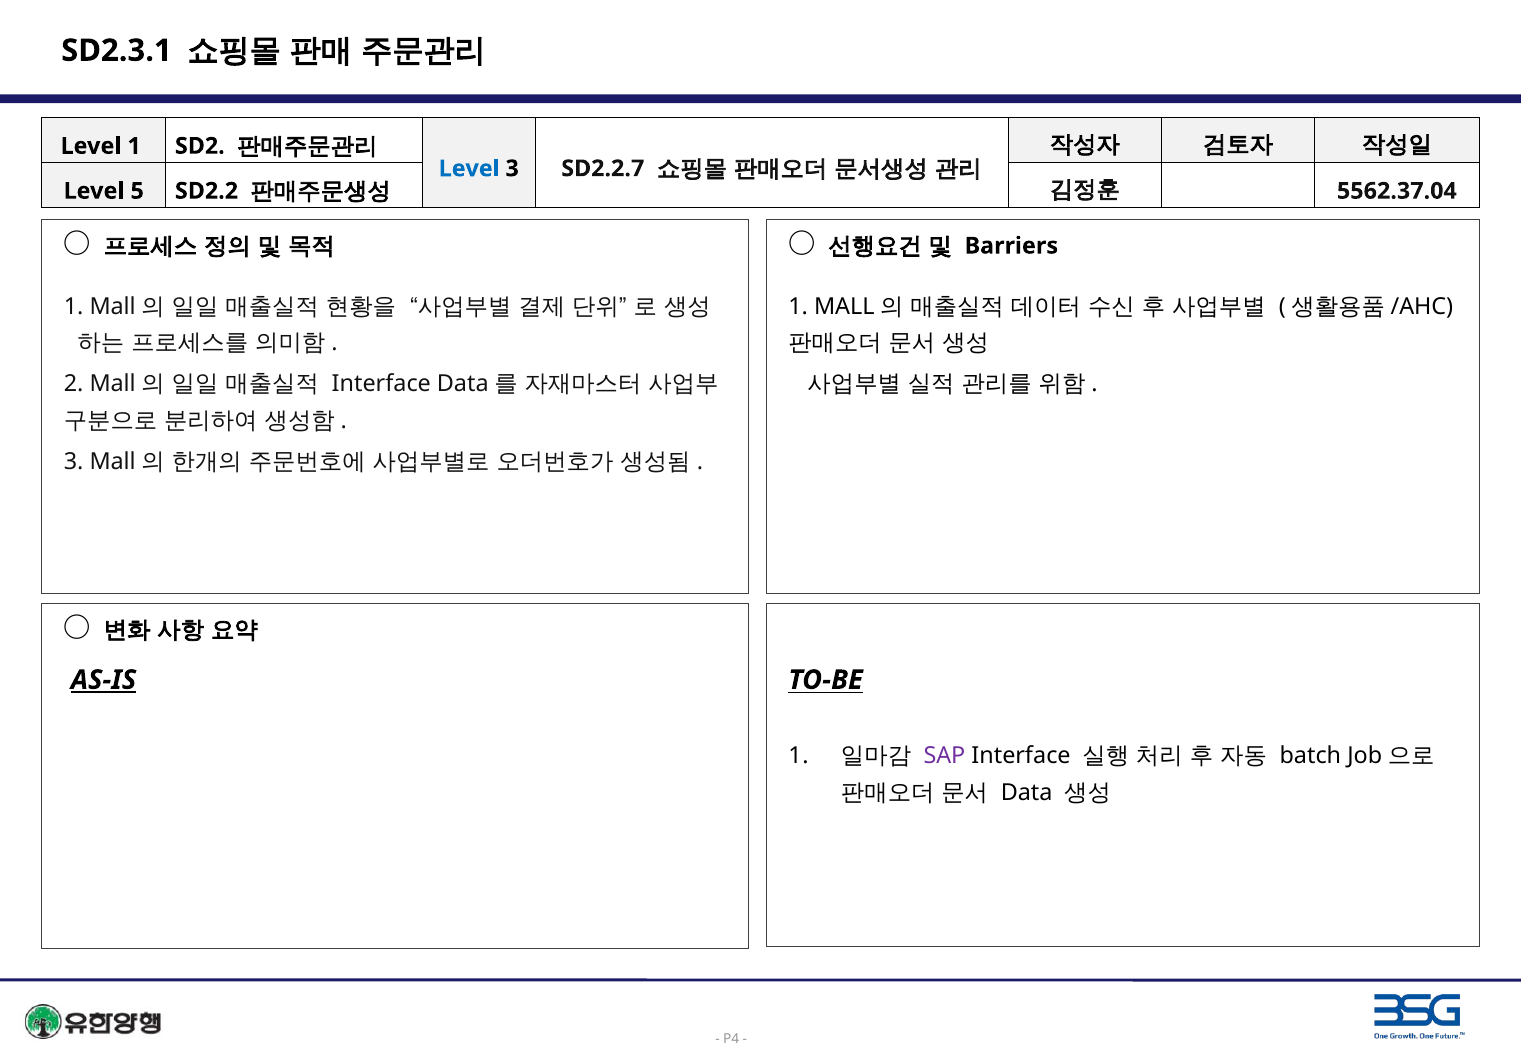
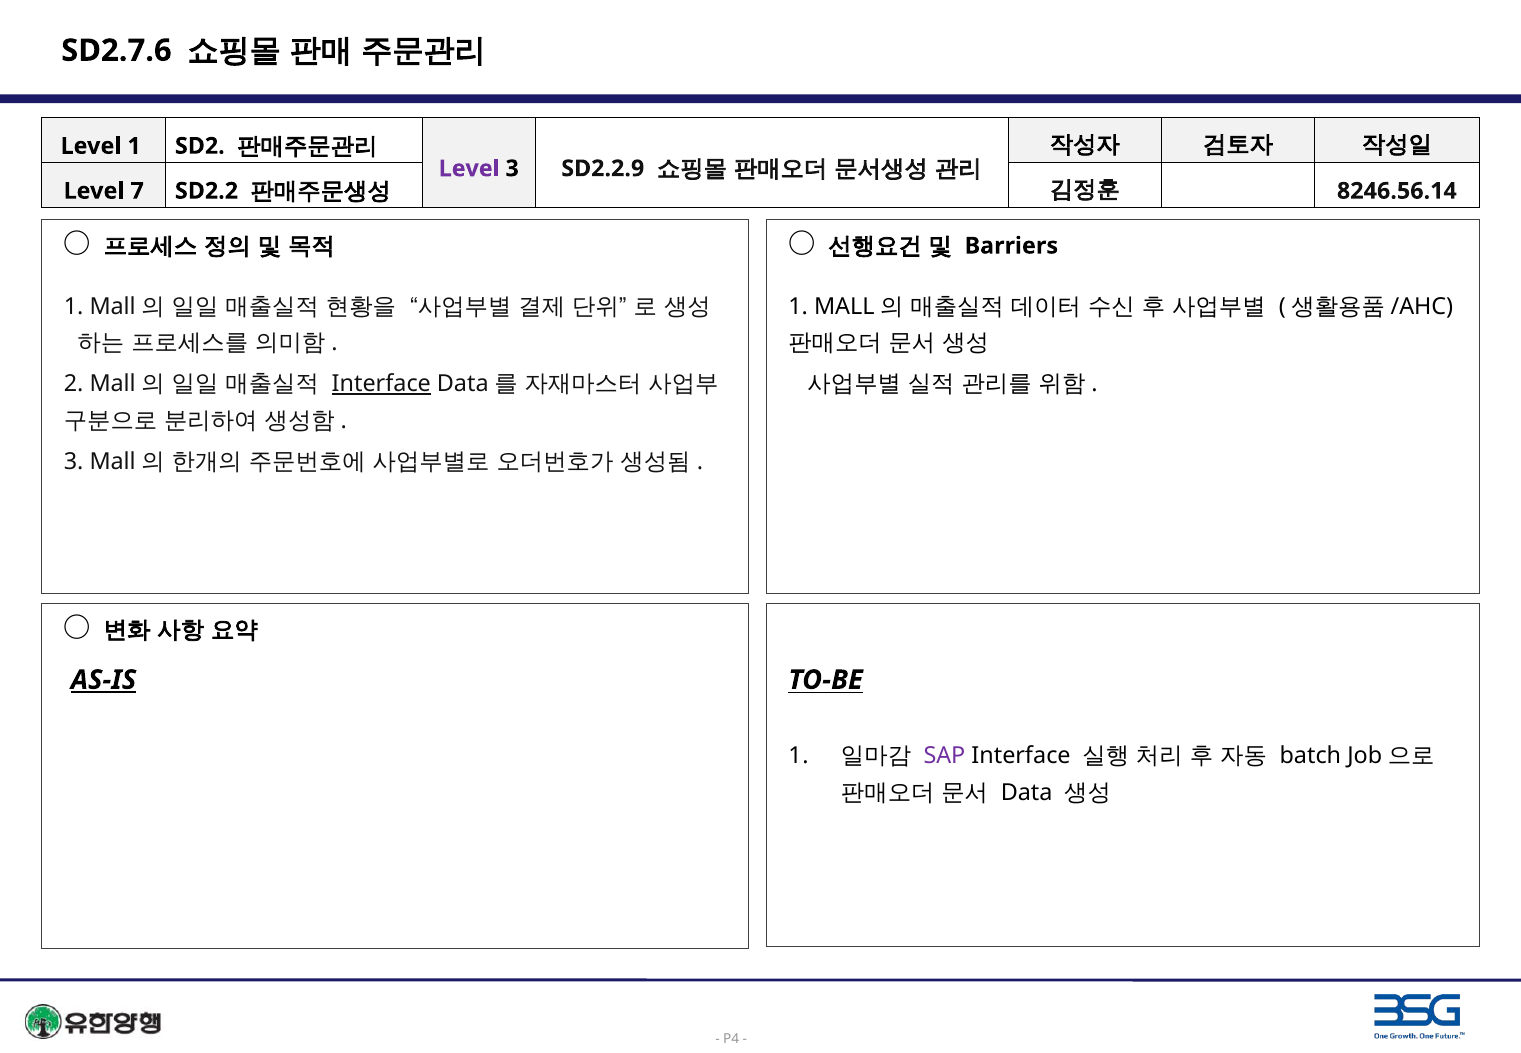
SD2.3.1: SD2.3.1 -> SD2.7.6 (116, 51)
Level colour: blue -> purple (469, 169)
SD2.2.7: SD2.2.7 -> SD2.2.9 (603, 169)
5: 5 -> 7 (137, 191)
5562.37.04: 5562.37.04 -> 8246.56.14 (1397, 191)
Interface underline: none -> present (381, 384)
